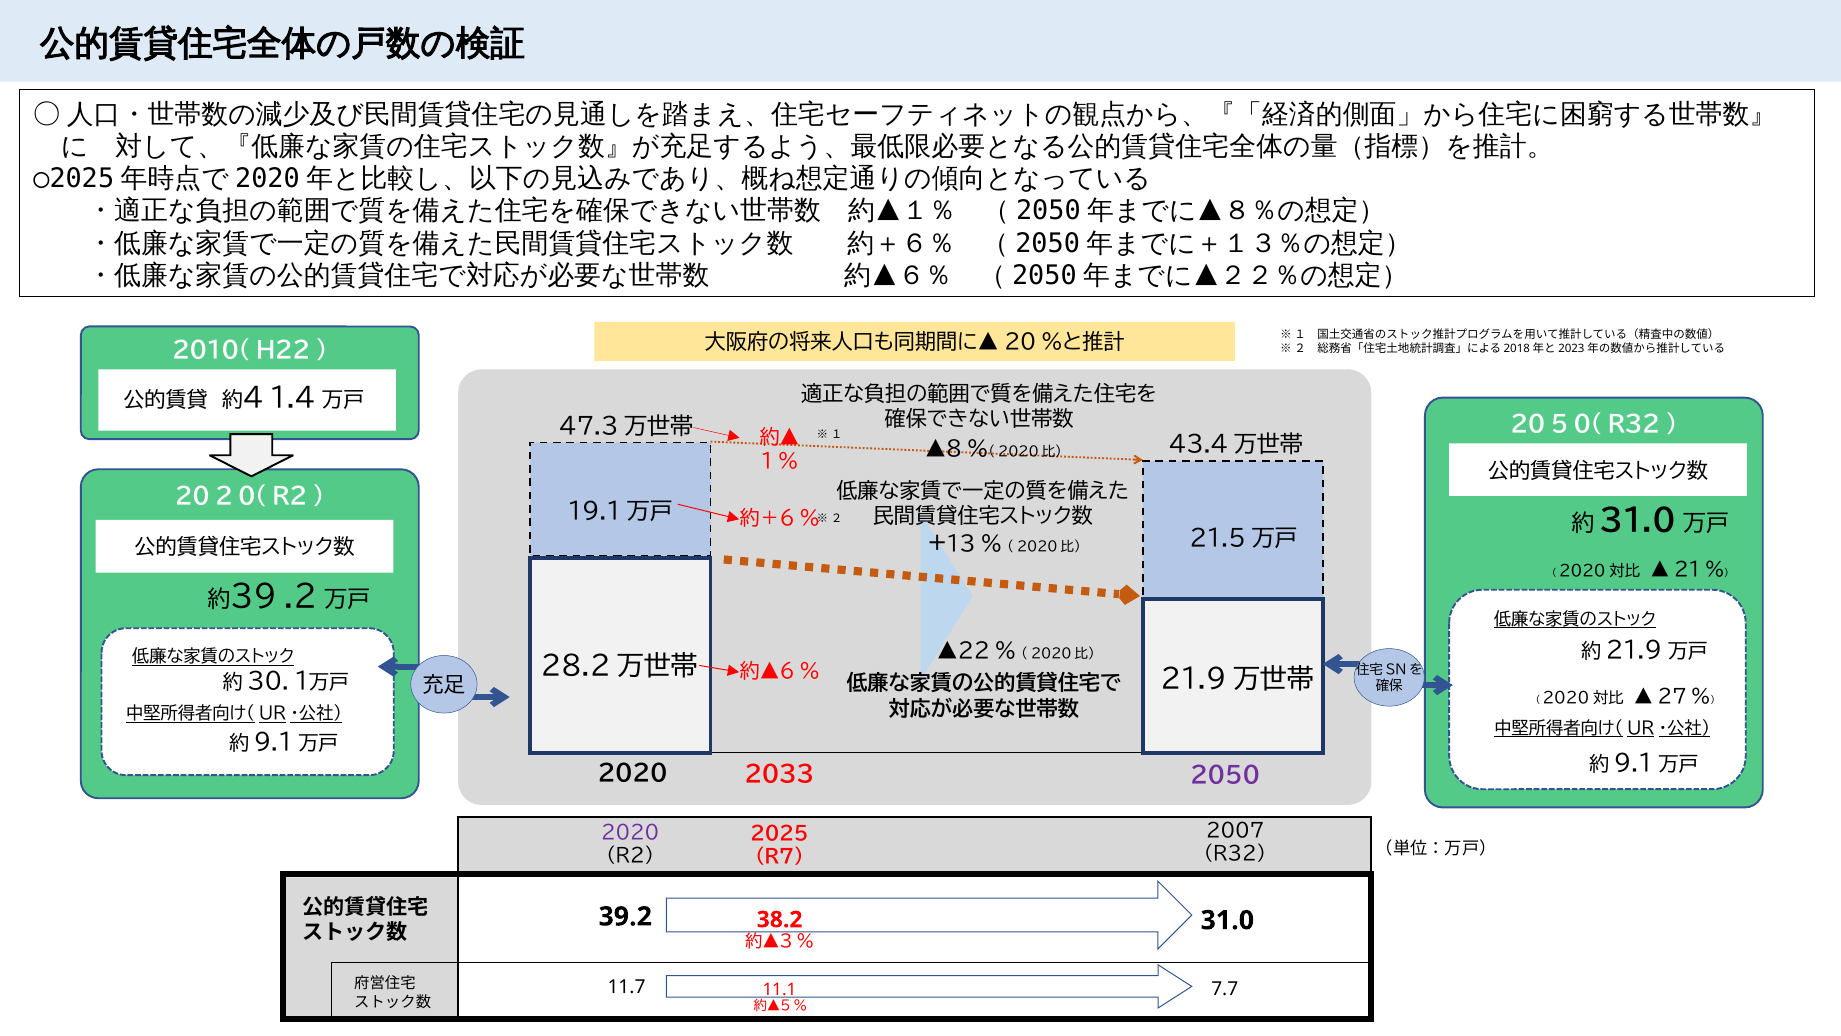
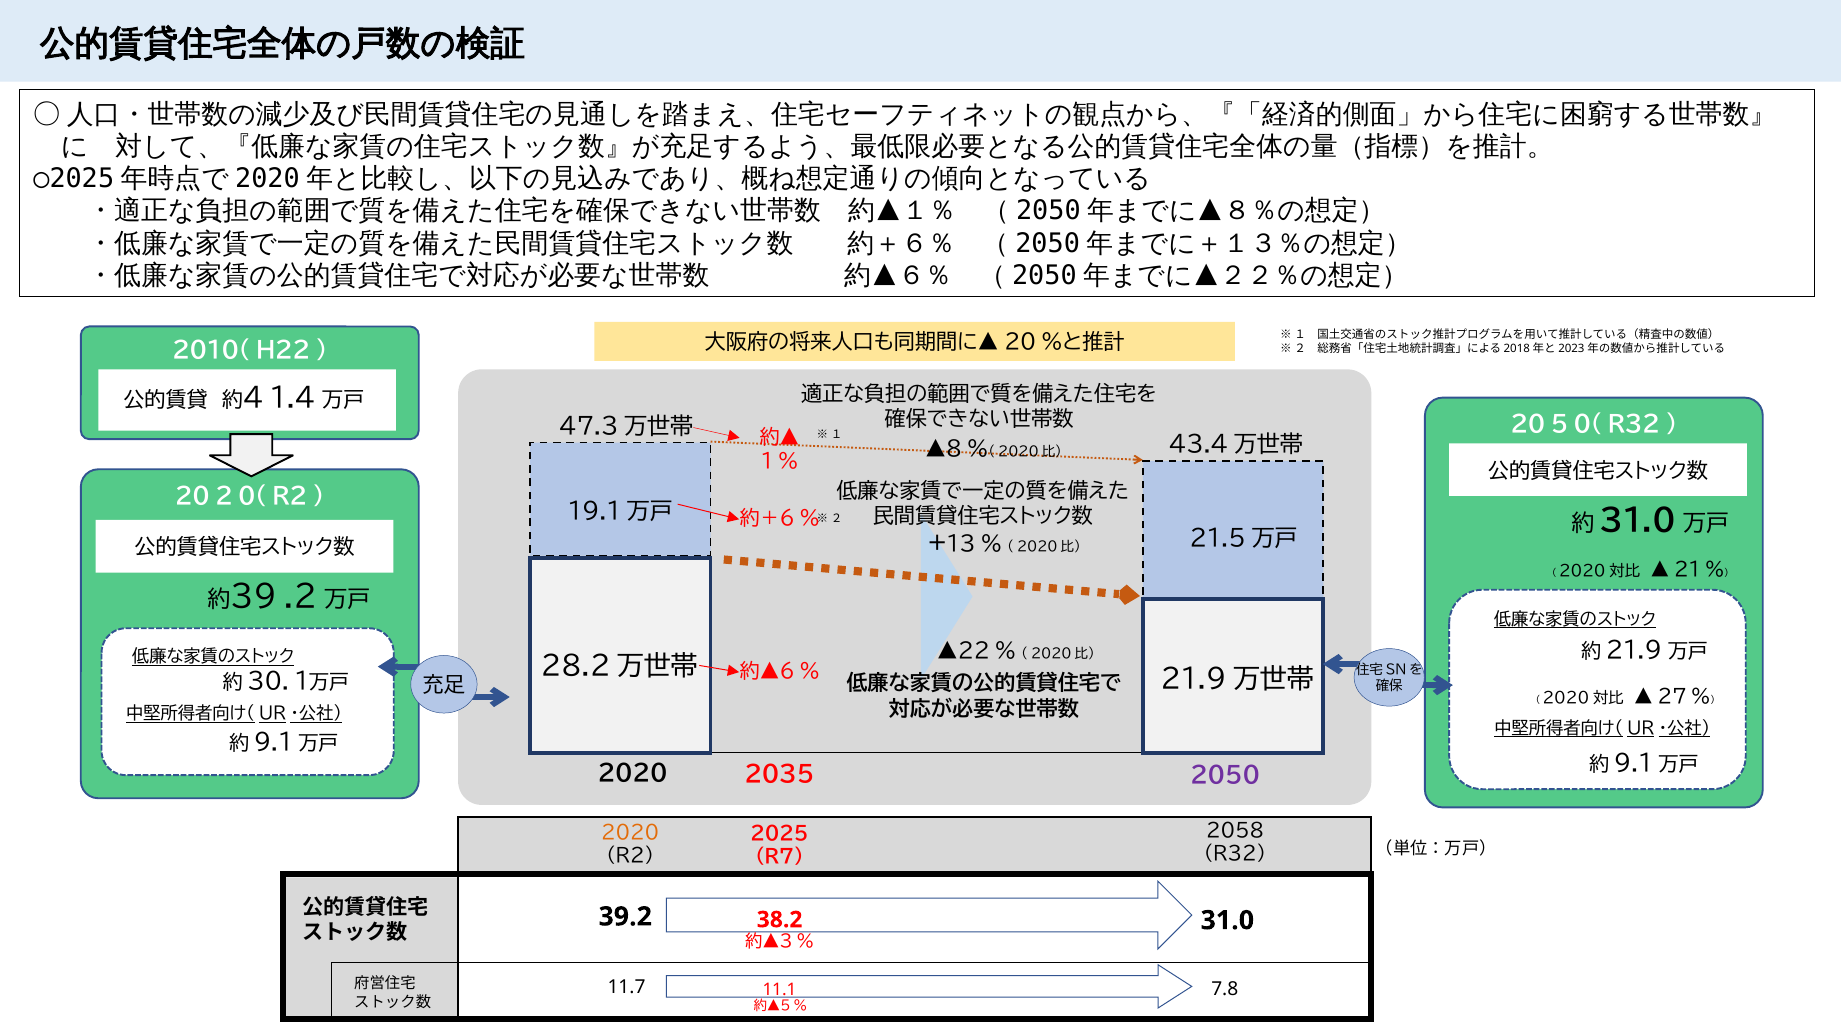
2033: 2033 -> 2035 (779, 775)
2007: 2007 -> 2058 (1235, 831)
2020 colour: purple -> orange (630, 833)
7.7: 7.7 -> 7.8 (1225, 988)
